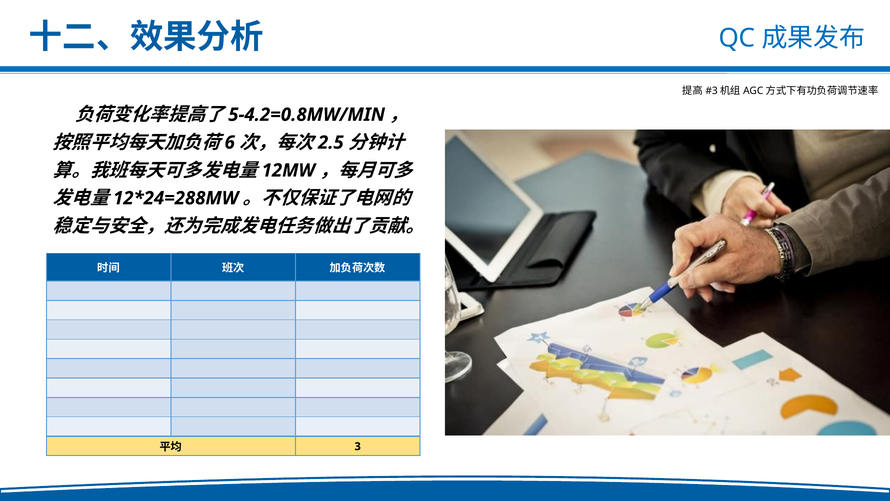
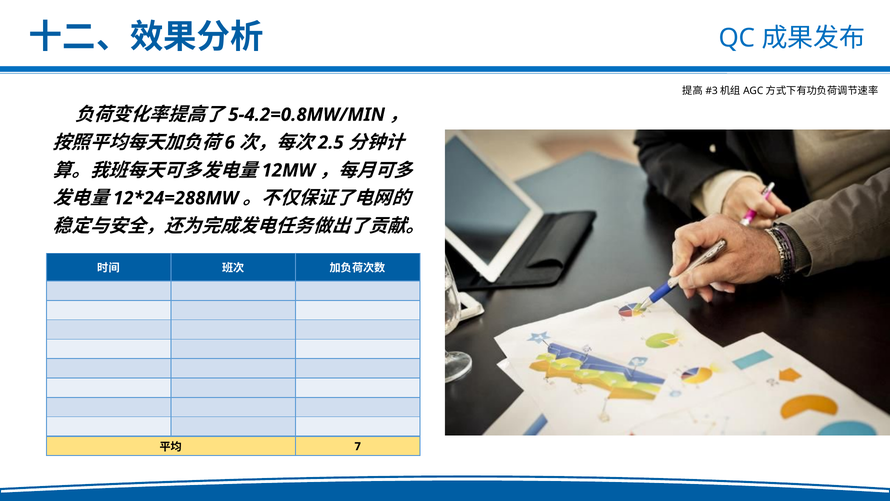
3: 3 -> 7 (358, 446)
